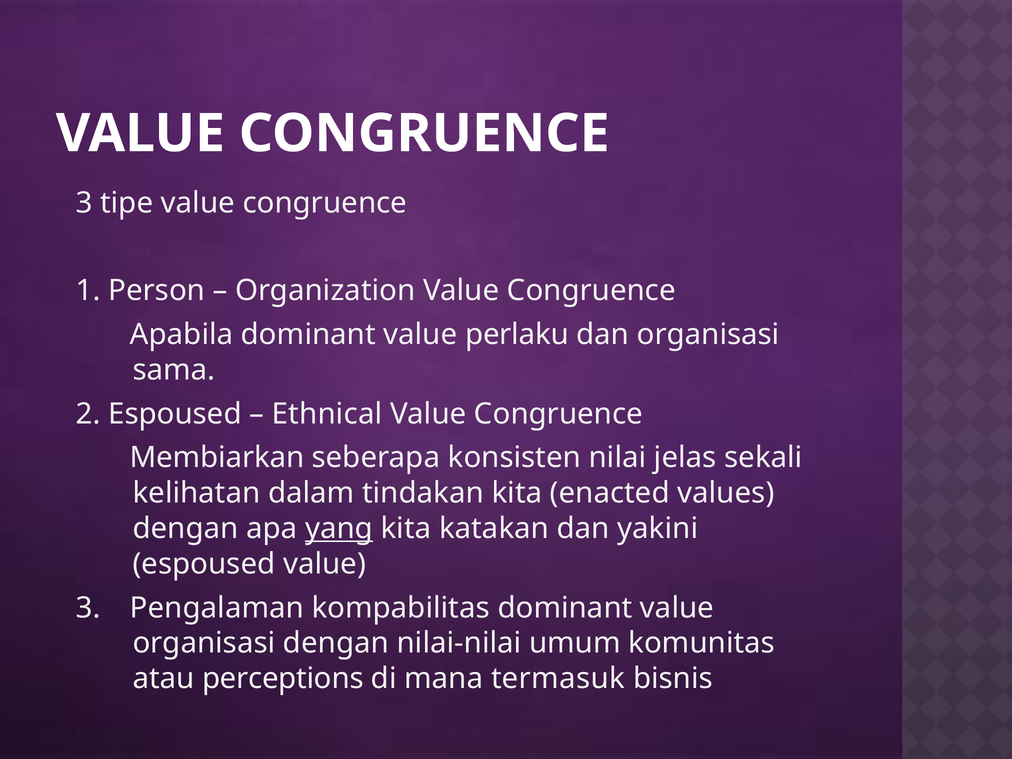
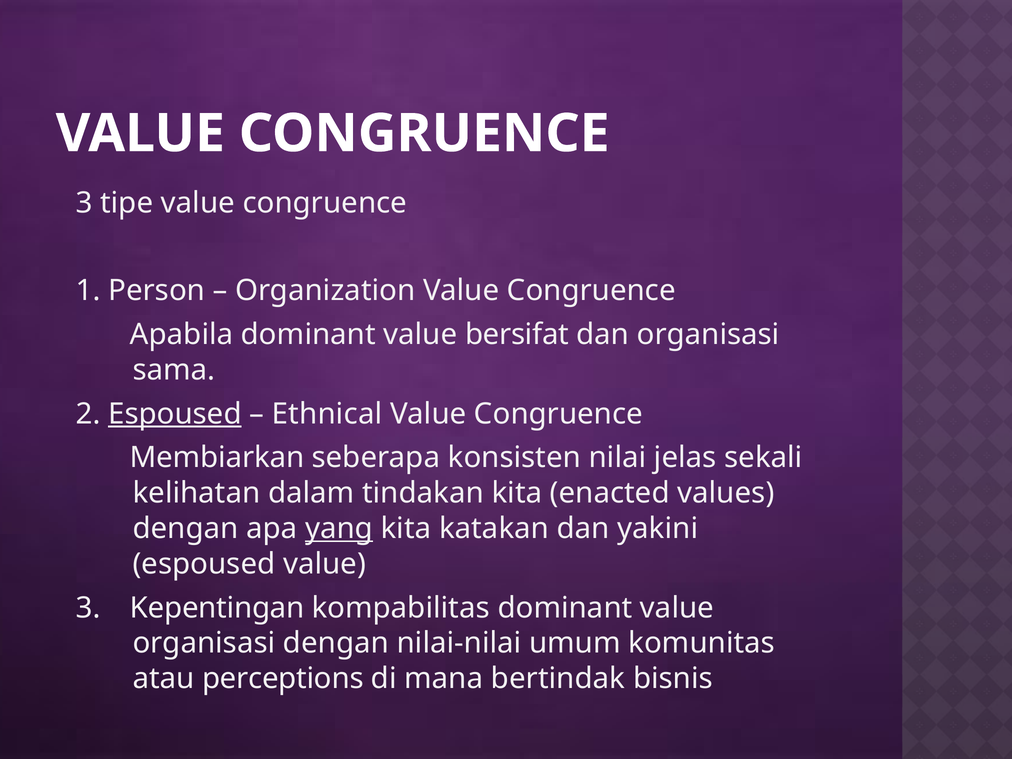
perlaku: perlaku -> bersifat (517, 334)
Espoused underline: none -> present (175, 414)
Pengalaman: Pengalaman -> Kepentingan (217, 608)
termasuk: termasuk -> bertindak (558, 679)
